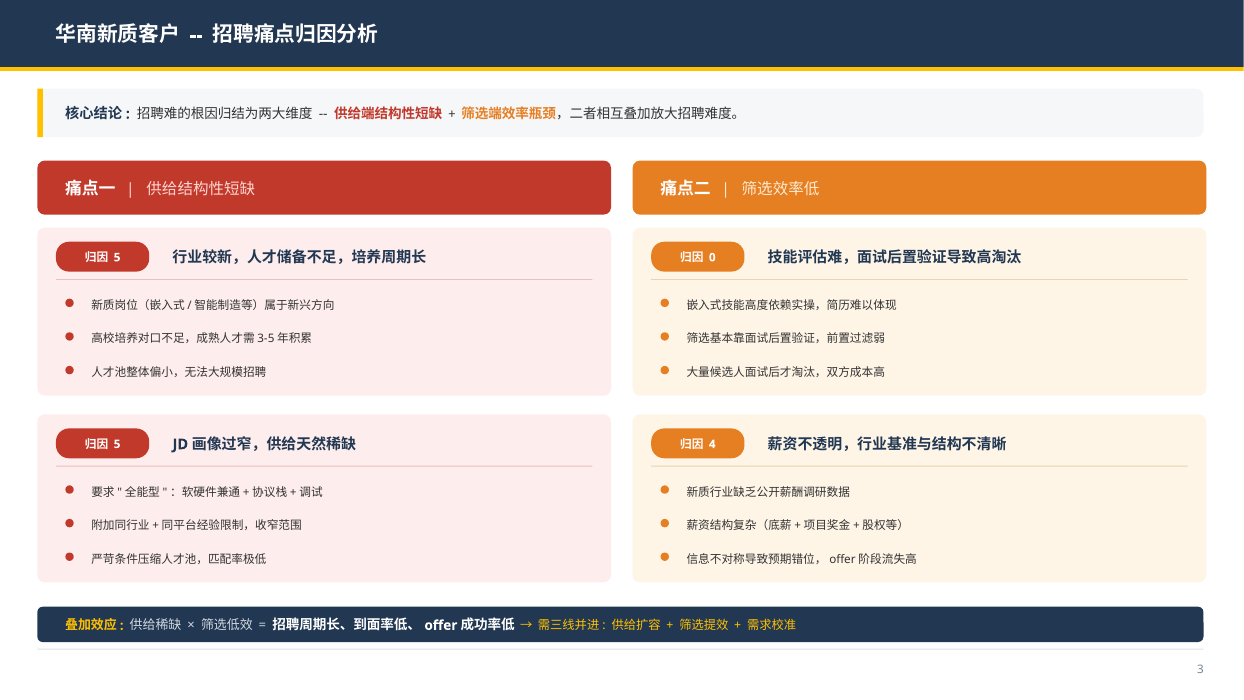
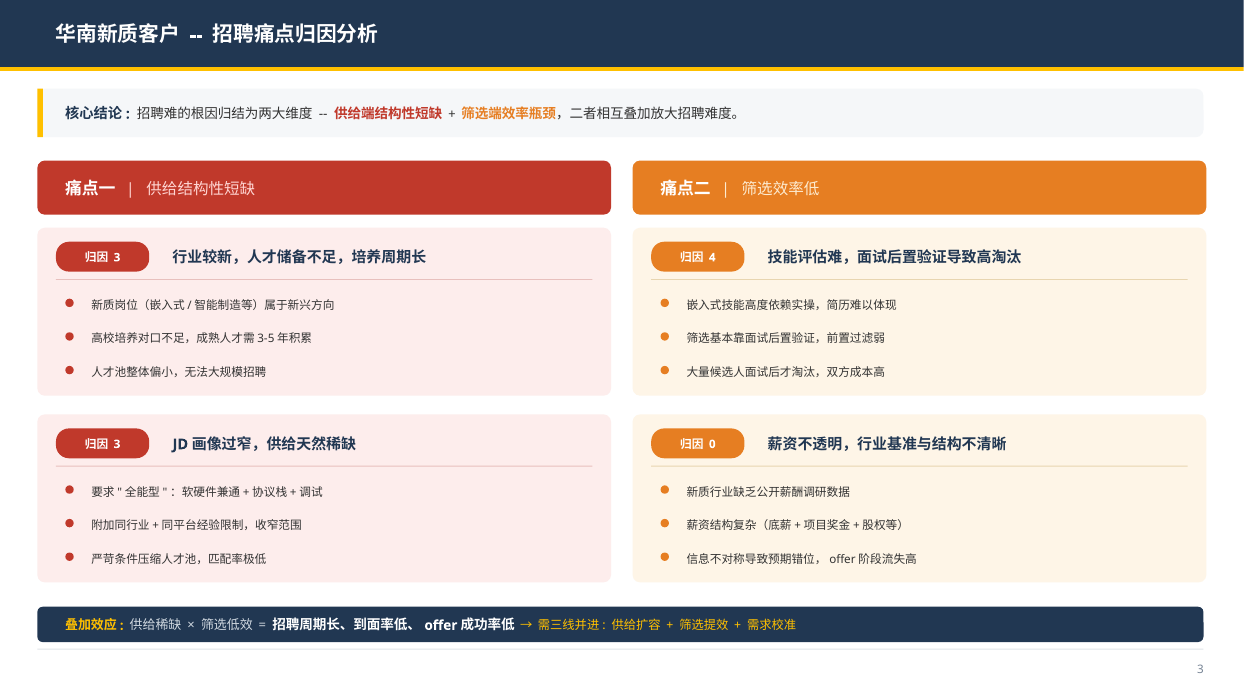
5: 5 -> 3 (117, 257)
0: 0 -> 4 (712, 257)
5: 5 -> 3 (117, 444)
4: 4 -> 0 (712, 444)
